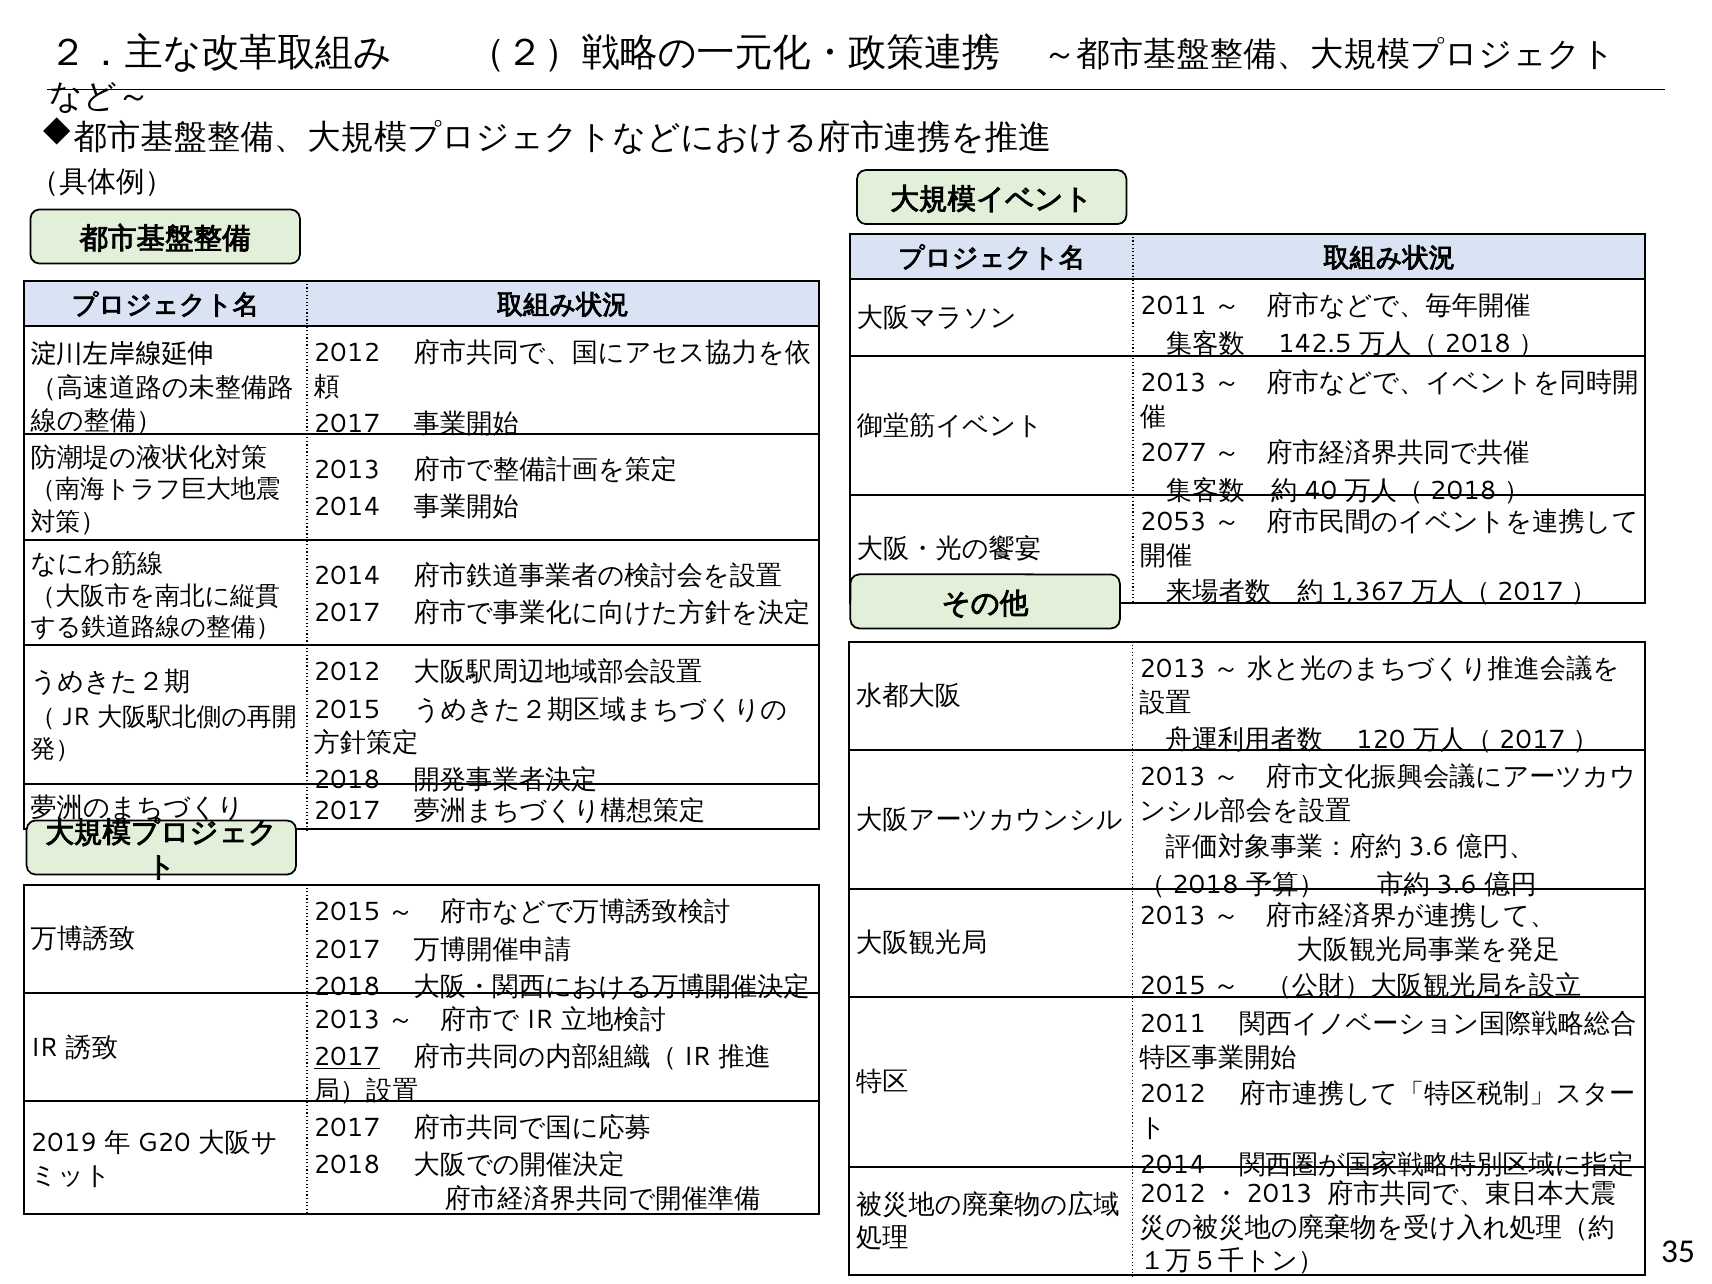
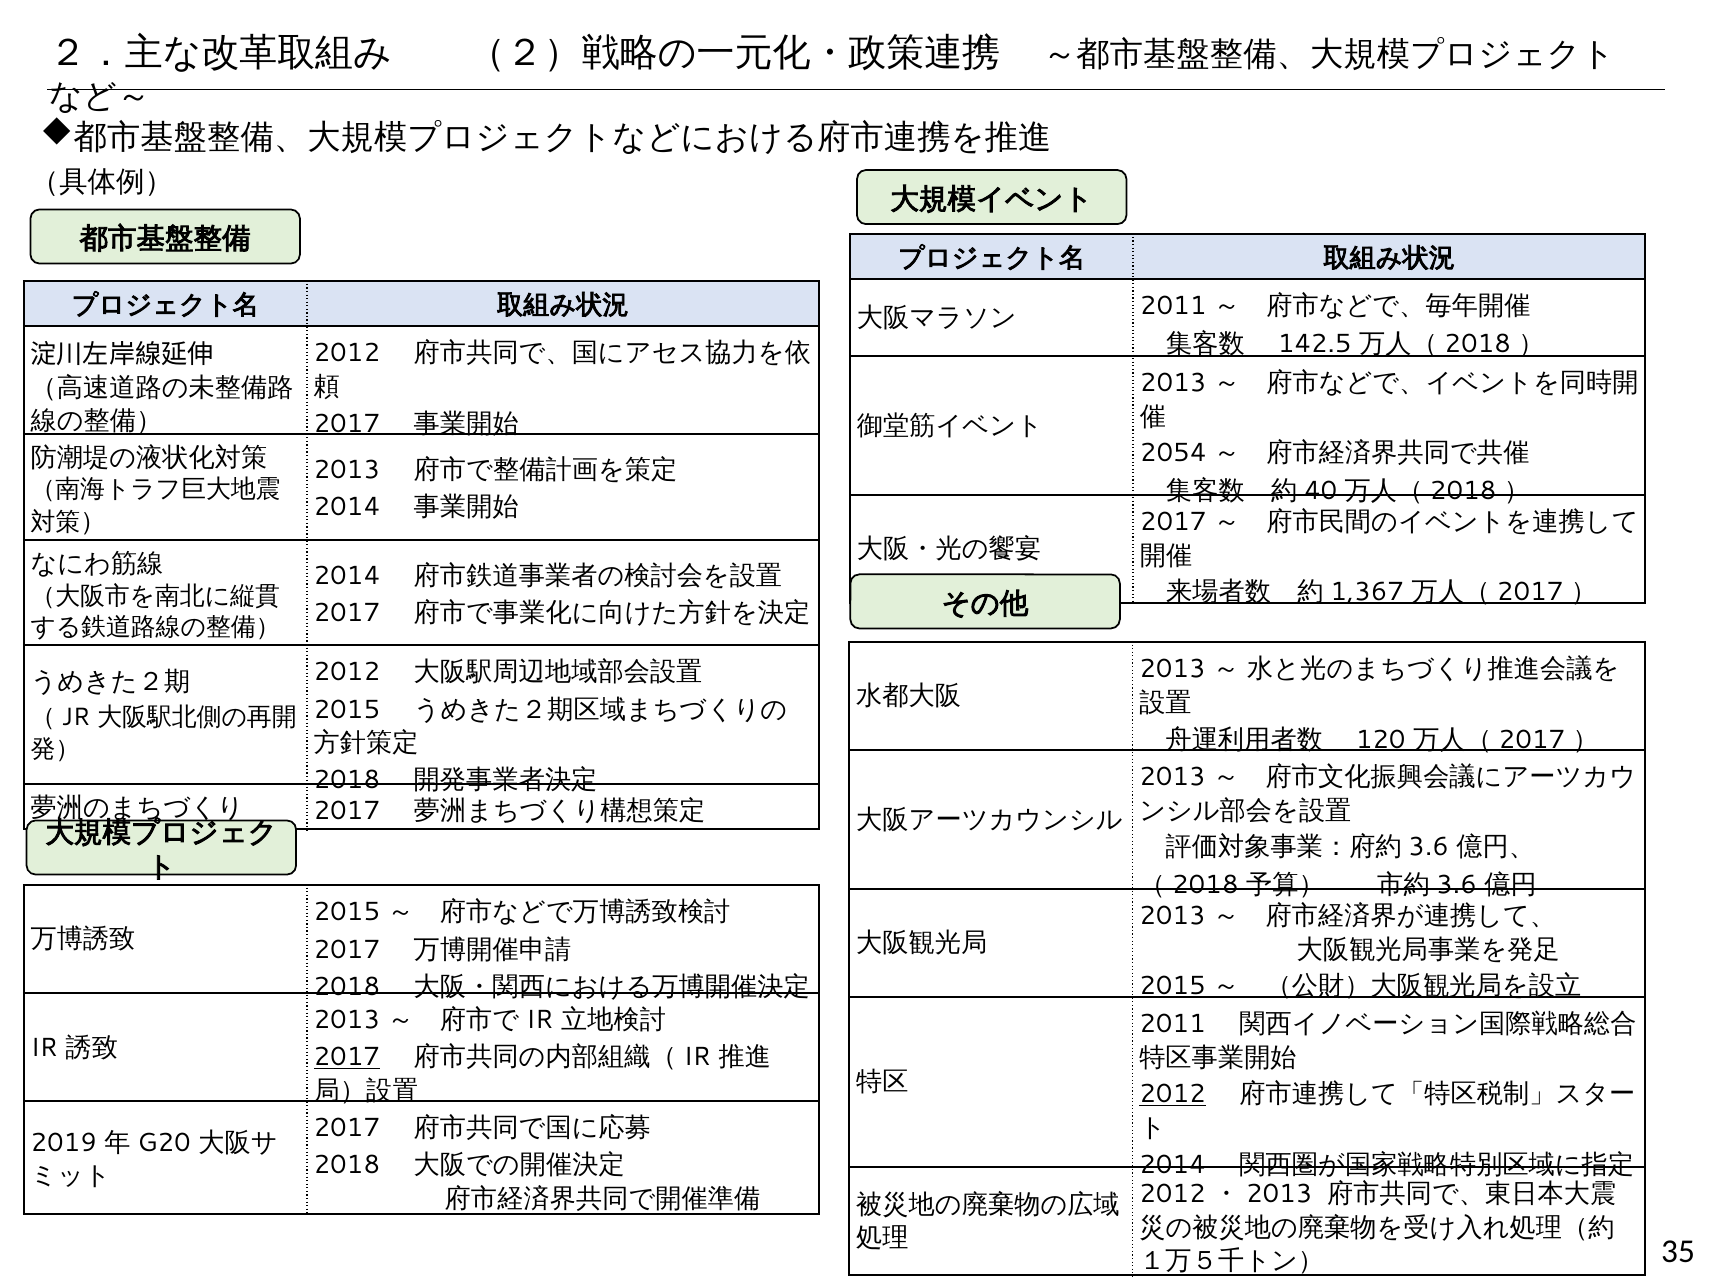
2077: 2077 -> 2054 (1173, 453)
2053: 2053 -> 2017 (1173, 522)
2012 underline: none -> present (1173, 1094)
